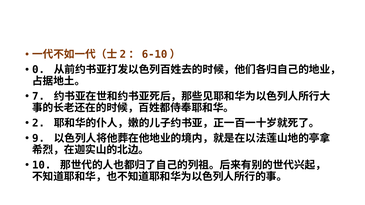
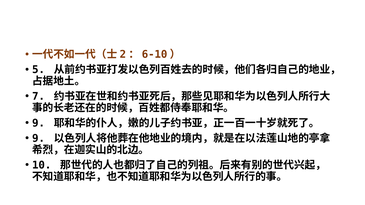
0: 0 -> 5 (38, 70)
2: 2 -> 9 (38, 123)
